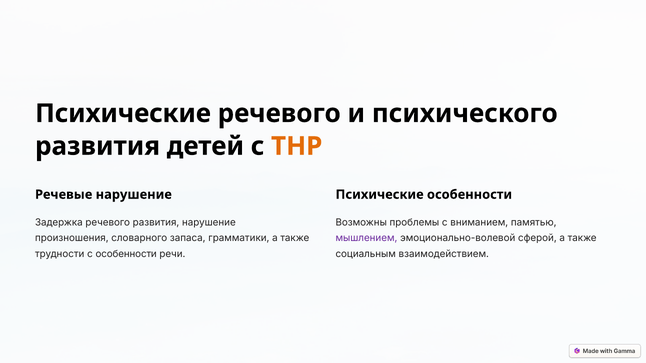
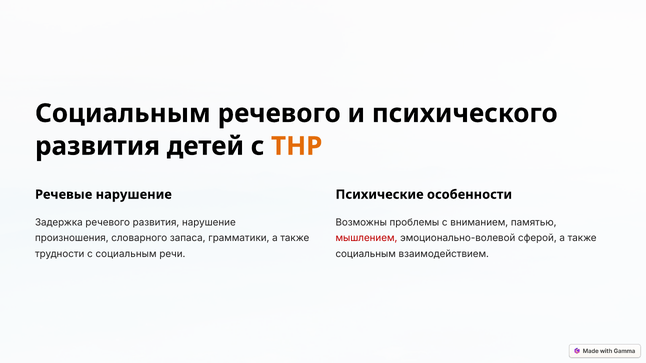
Психические: Психические -> Социальным (123, 114)
мышлением colour: purple -> red (366, 238)
с особенности: особенности -> социальным (126, 254)
